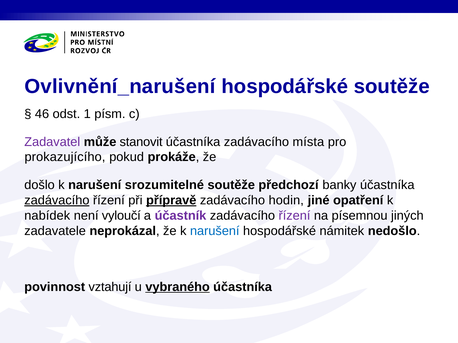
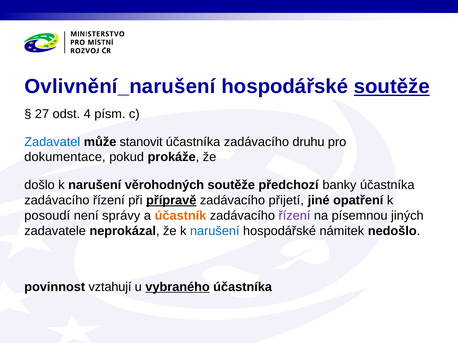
soutěže underline: none -> present (392, 87)
46: 46 -> 27 (42, 114)
1: 1 -> 4 (87, 114)
Zadavatel colour: purple -> blue (52, 142)
místa: místa -> druhu (309, 142)
prokazujícího: prokazujícího -> dokumentace (65, 157)
srozumitelné: srozumitelné -> věrohodných (164, 185)
zadávacího underline: present -> none (57, 201)
hodin: hodin -> přijetí (286, 201)
nabídek: nabídek -> posoudí (47, 216)
vyloučí: vyloučí -> správy (121, 216)
účastník colour: purple -> orange (181, 216)
